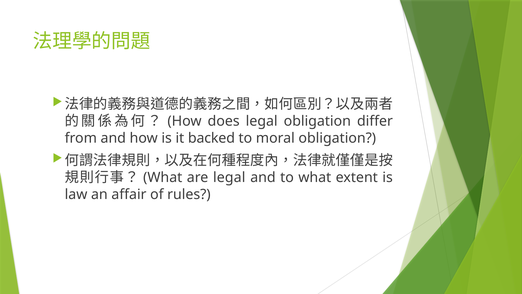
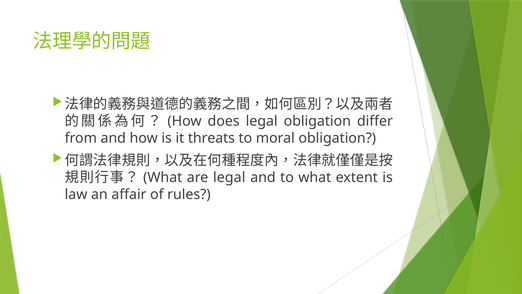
backed: backed -> threats (211, 138)
